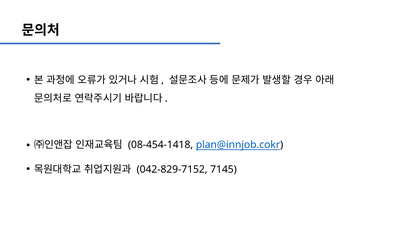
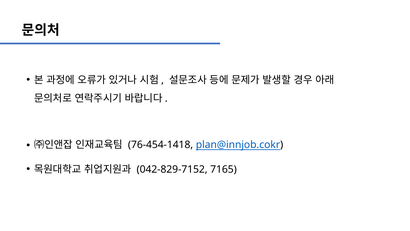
08-454-1418: 08-454-1418 -> 76-454-1418 (161, 145)
7145: 7145 -> 7165 (223, 169)
